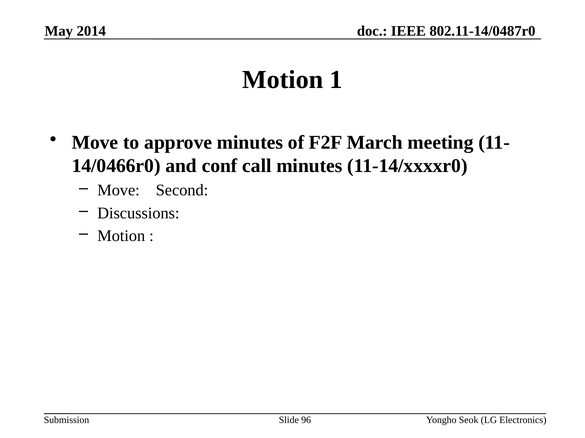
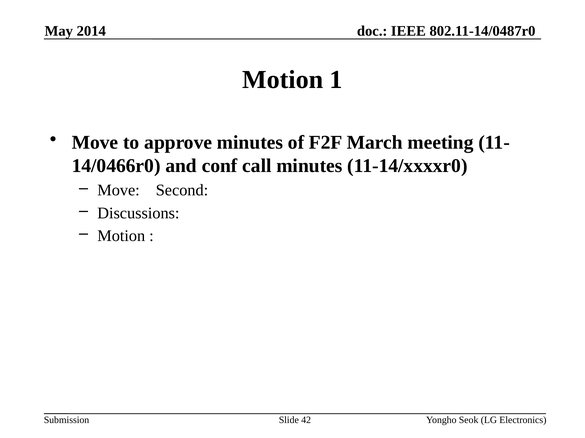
96: 96 -> 42 (306, 421)
